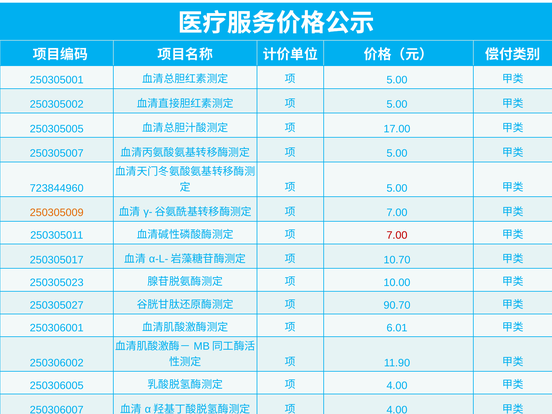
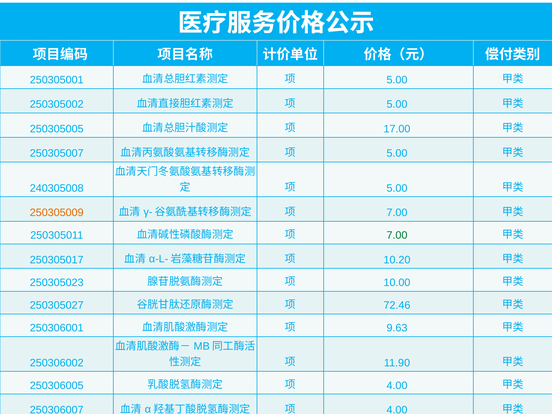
723844960: 723844960 -> 240305008 (57, 188)
7.00 colour: red -> green (397, 235)
10.70: 10.70 -> 10.20 (397, 260)
90.70: 90.70 -> 72.46 (397, 305)
6.01: 6.01 -> 9.63 (397, 328)
